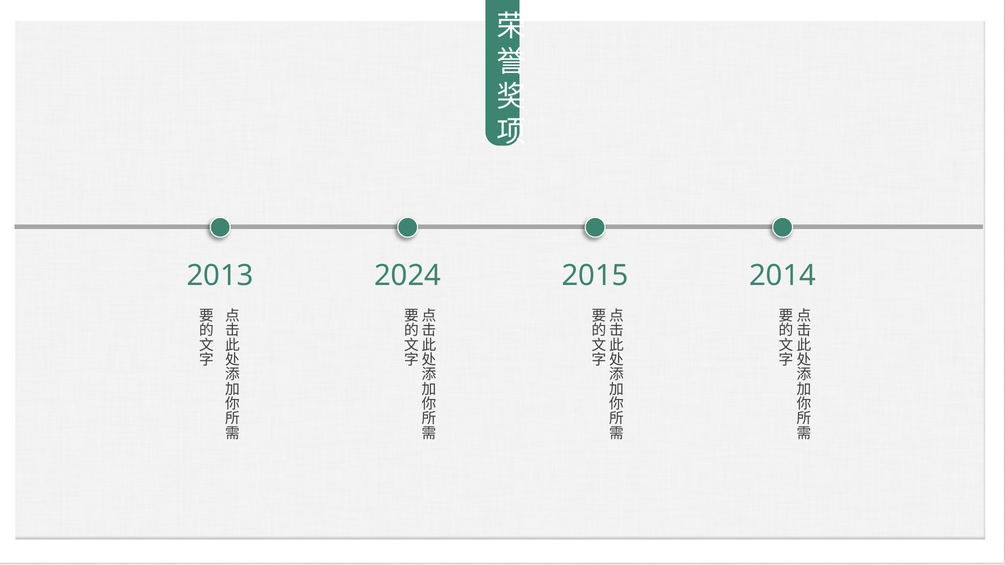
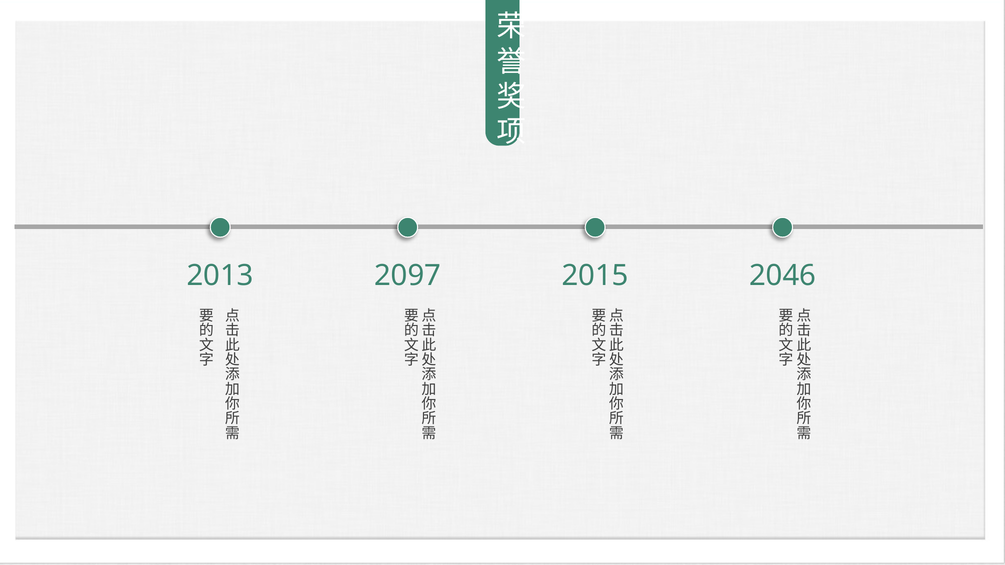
2024: 2024 -> 2097 (408, 276)
2014: 2014 -> 2046 (783, 276)
